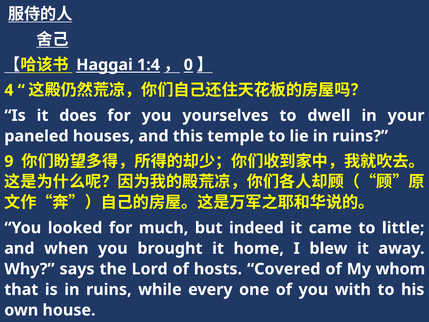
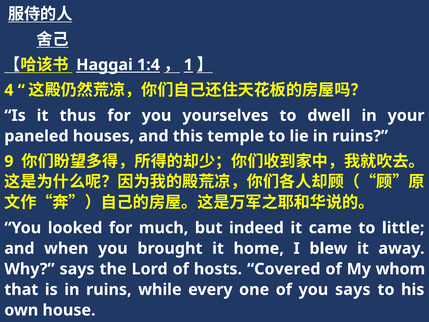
0: 0 -> 1 (188, 65)
does: does -> thus (78, 115)
you with: with -> says (353, 289)
